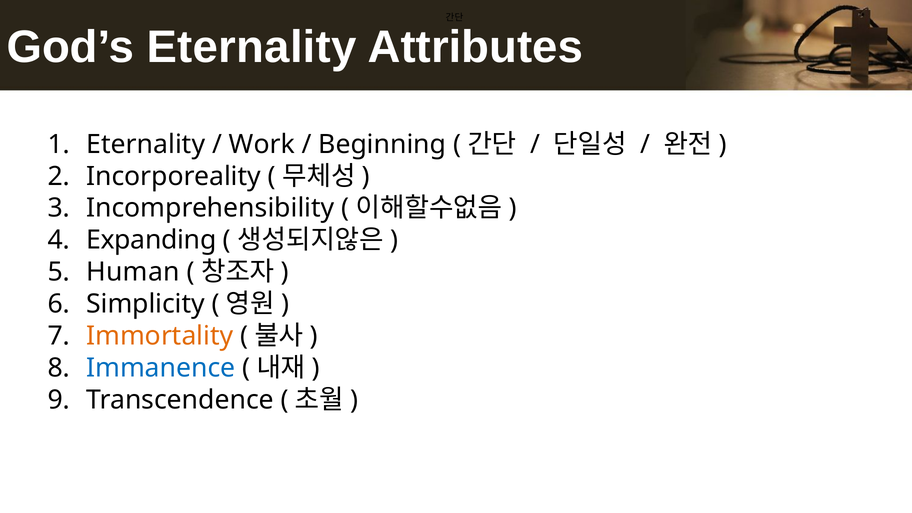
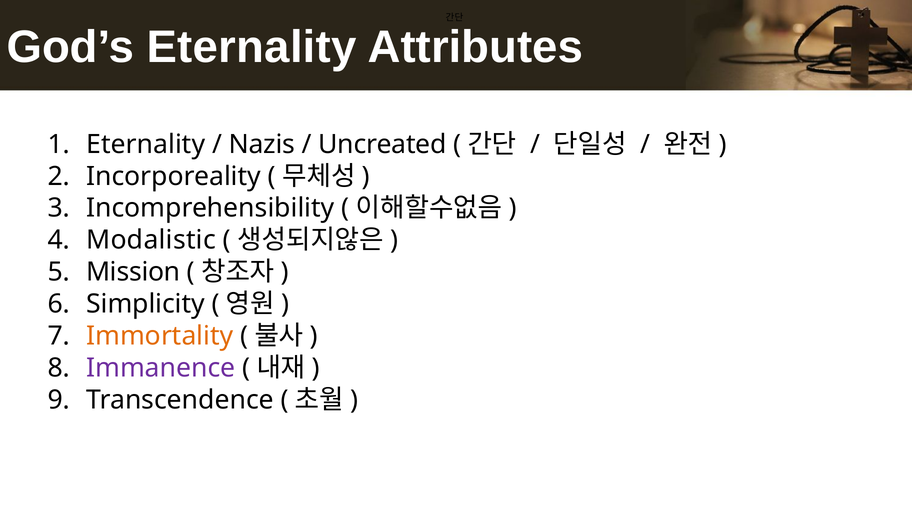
Work: Work -> Nazis (262, 144)
Beginning: Beginning -> Uncreated (382, 144)
Expanding: Expanding -> Modalistic (151, 240)
Human: Human -> Mission (133, 272)
Immanence colour: blue -> purple (161, 368)
